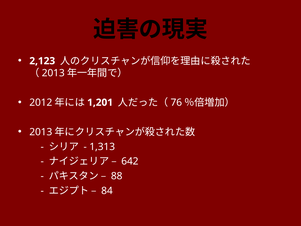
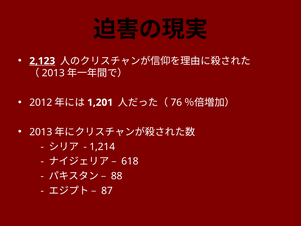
2,123 underline: none -> present (42, 61)
1,313: 1,313 -> 1,214 (102, 147)
642: 642 -> 618 (130, 161)
84: 84 -> 87 (107, 191)
